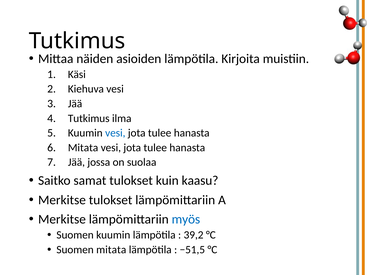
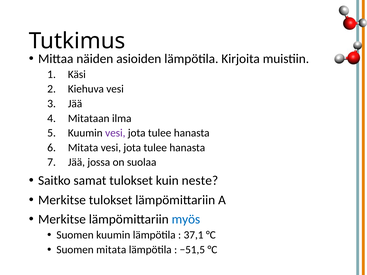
Tutkimus: Tutkimus -> Mitataan (89, 118)
vesi colour: blue -> purple (115, 133)
kaasu: kaasu -> neste (200, 181)
39,2: 39,2 -> 37,1 (194, 235)
